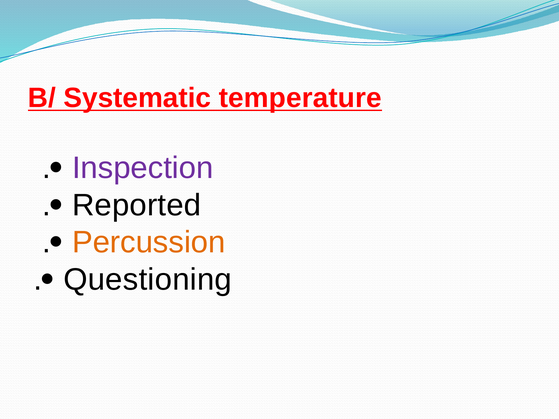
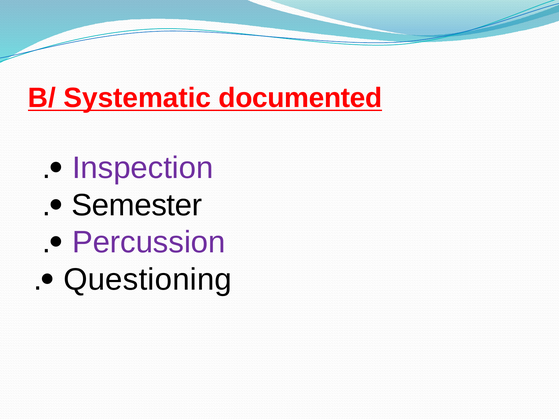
temperature: temperature -> documented (300, 98)
Reported: Reported -> Semester (137, 205)
Percussion colour: orange -> purple (149, 242)
